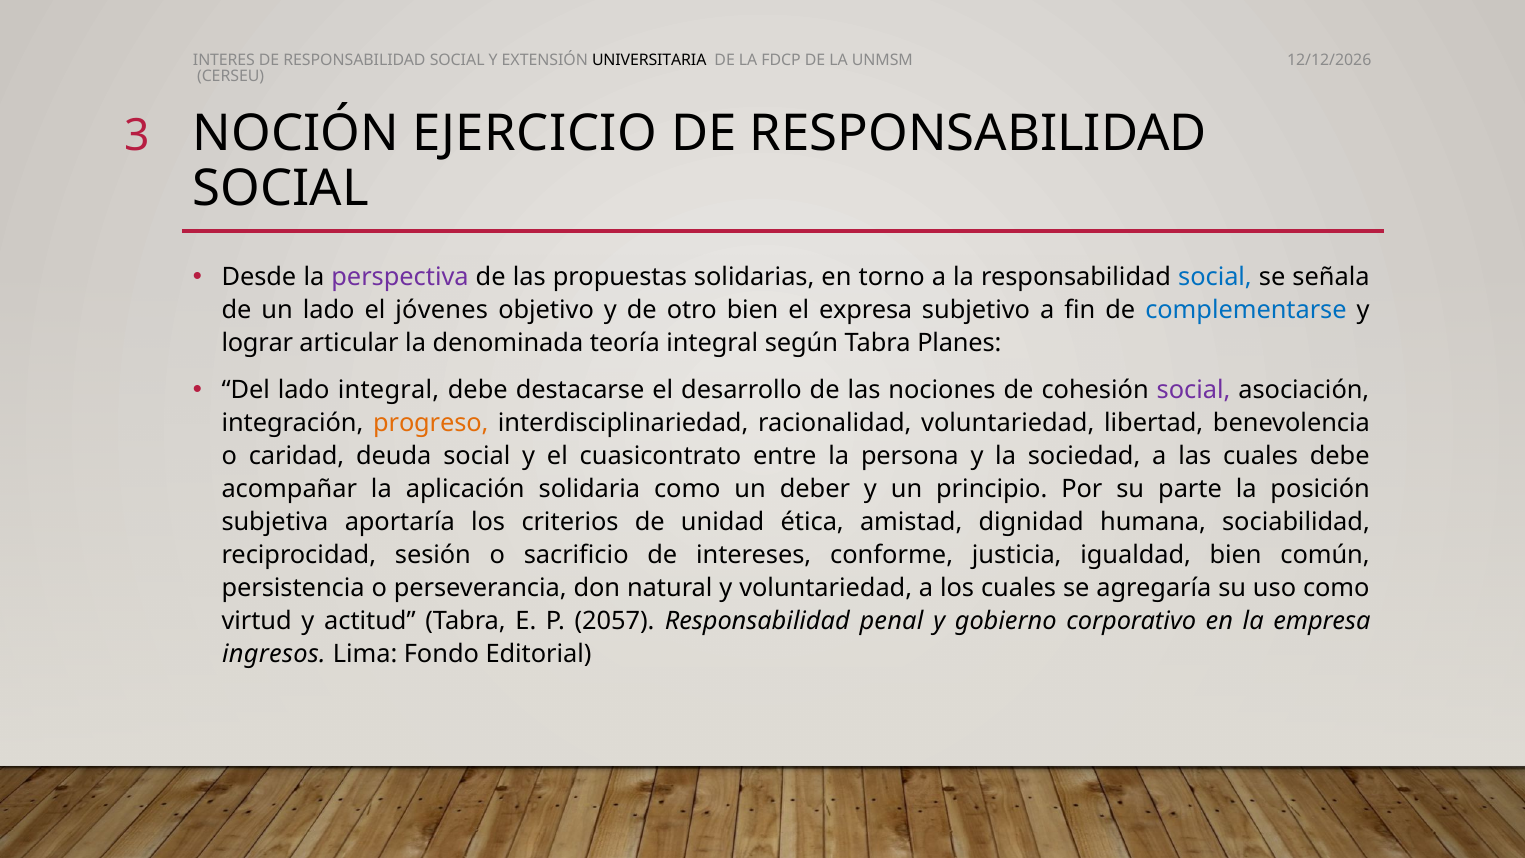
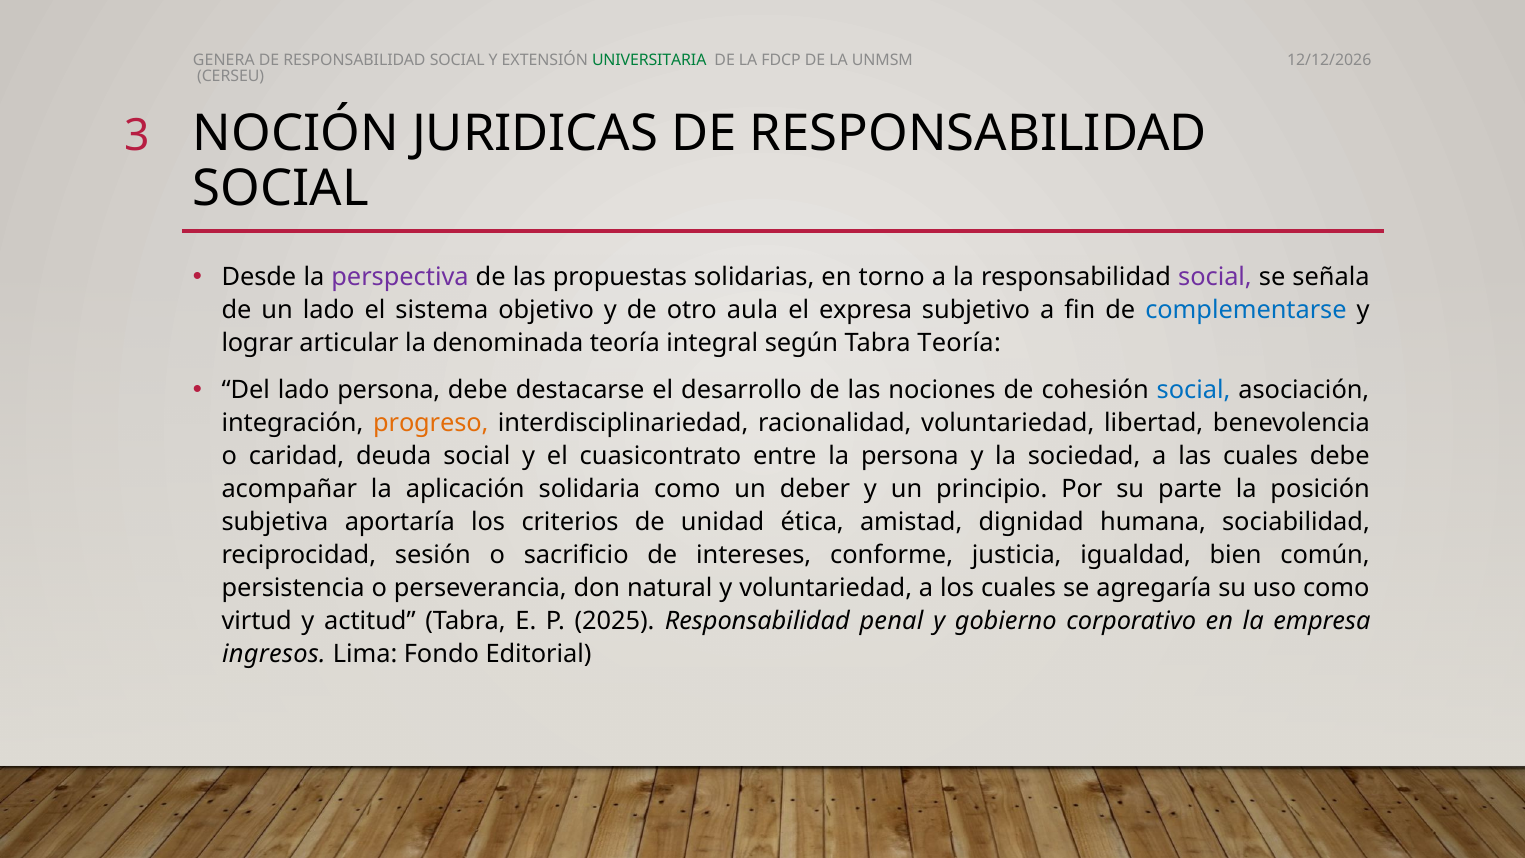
INTERES: INTERES -> GENERA (224, 60)
UNIVERSITARIA colour: black -> green (649, 60)
EJERCICIO: EJERCICIO -> JURIDICAS (535, 134)
social colour: blue -> purple (1215, 277)
jóvenes: jóvenes -> sistema (442, 310)
otro bien: bien -> aula (752, 310)
Tabra Planes: Planes -> Teoría (959, 343)
lado integral: integral -> persona (389, 390)
social colour: purple -> blue (1194, 390)
2057: 2057 -> 2025 (615, 621)
